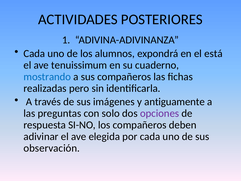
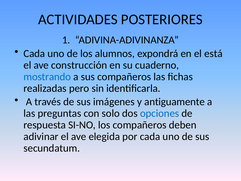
tenuissimum: tenuissimum -> construcción (79, 65)
opciones colour: purple -> blue (160, 113)
observación: observación -> secundatum (52, 148)
